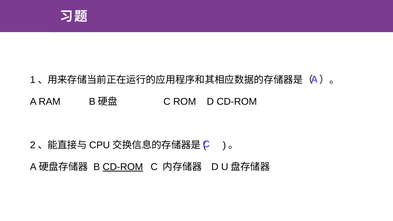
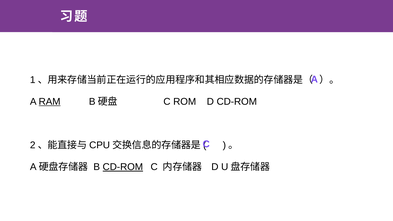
RAM underline: none -> present (50, 102)
